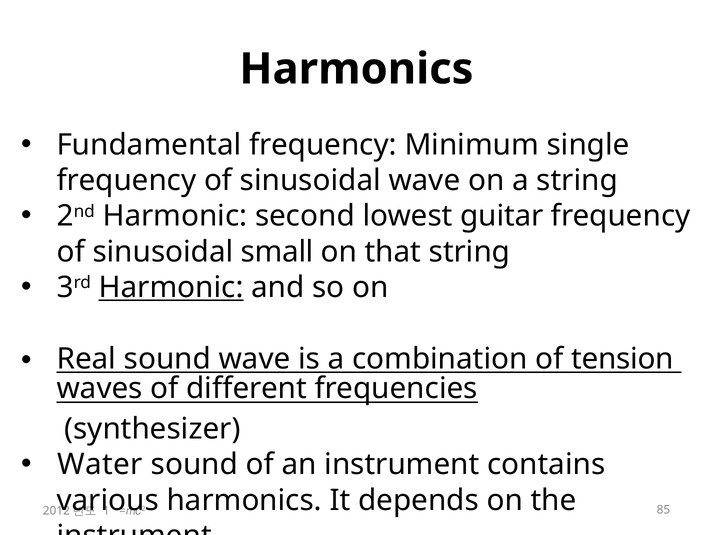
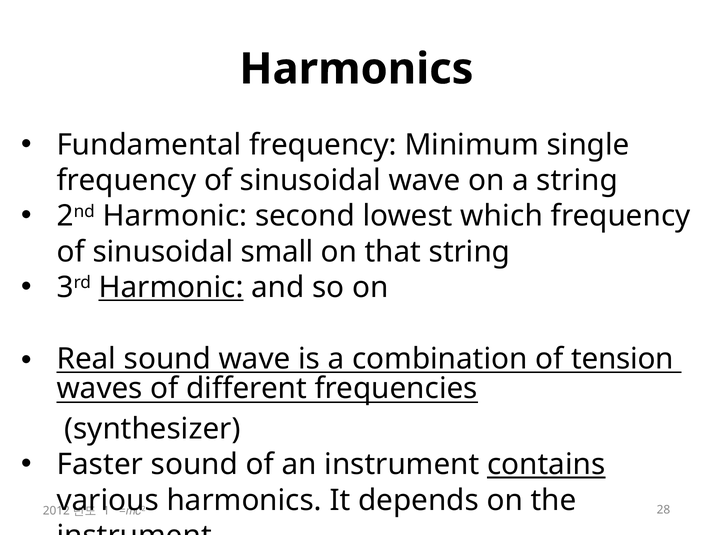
guitar: guitar -> which (502, 216)
Water: Water -> Faster (100, 464)
contains underline: none -> present (546, 464)
85: 85 -> 28 (663, 510)
